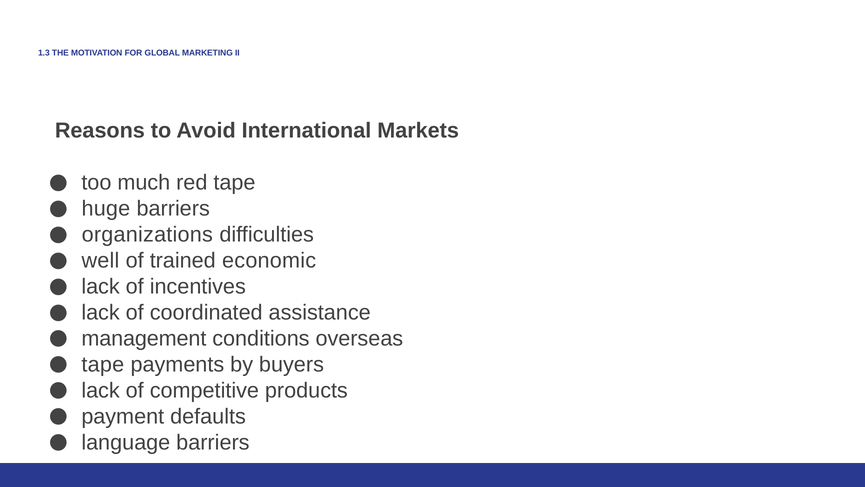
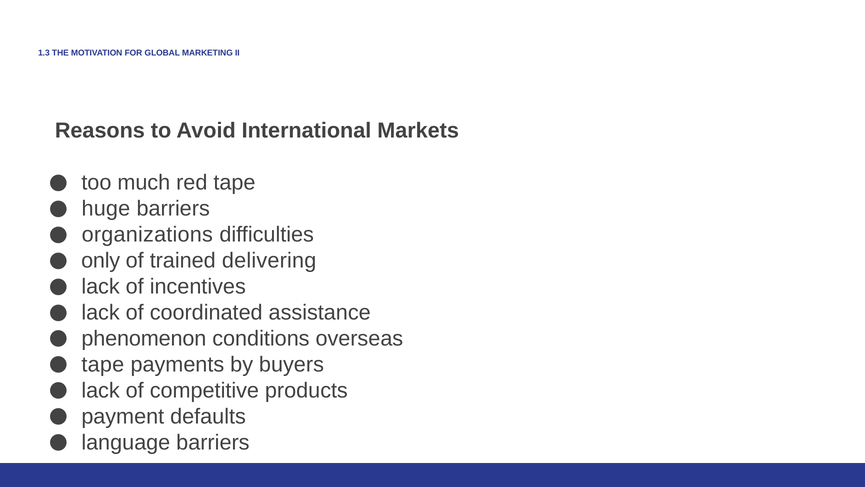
well: well -> only (101, 260)
economic: economic -> delivering (269, 260)
management: management -> phenomenon (144, 338)
